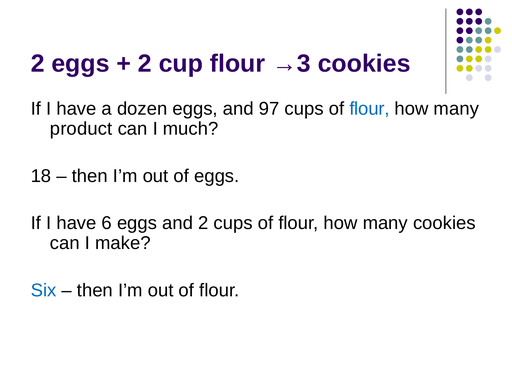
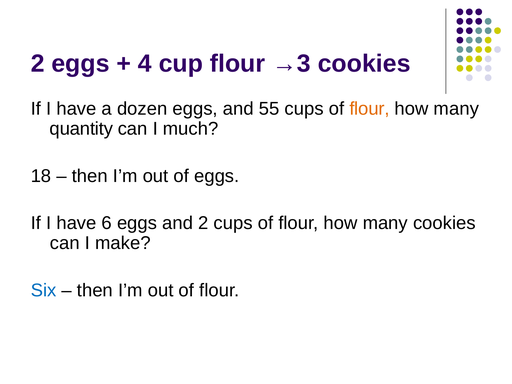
2: 2 -> 4 (145, 64)
97: 97 -> 55 (269, 109)
flour colour: blue -> orange (369, 109)
product: product -> quantity (81, 129)
